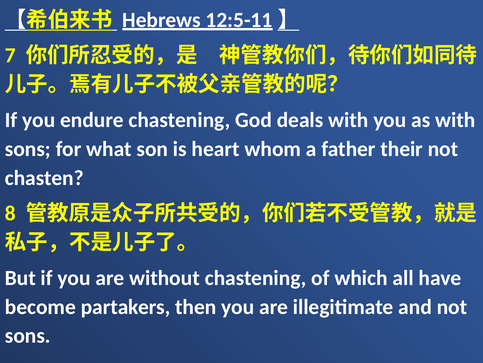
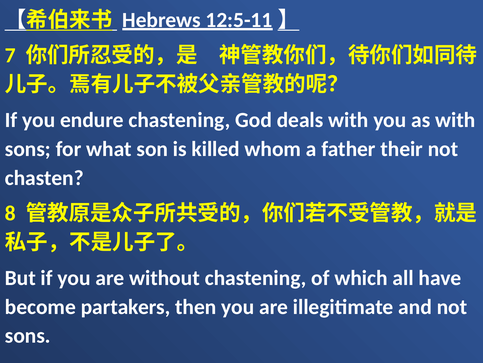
heart: heart -> killed (216, 149)
